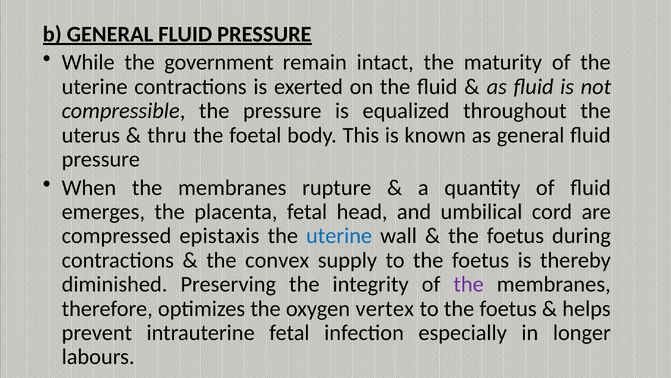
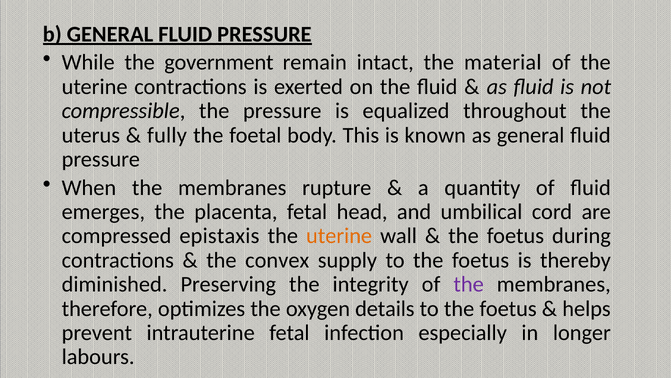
maturity: maturity -> material (503, 62)
thru: thru -> fully (167, 135)
uterine colour: blue -> orange (339, 236)
vertex: vertex -> details (385, 308)
